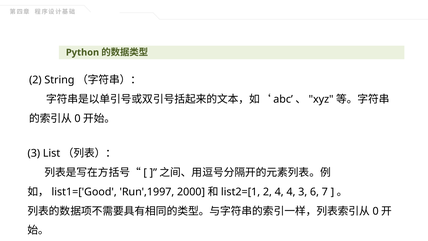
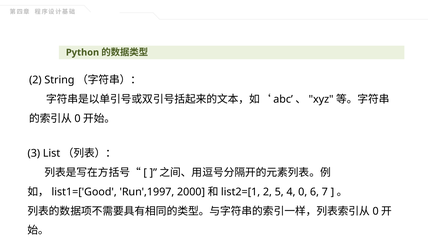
2 4: 4 -> 5 (279, 192)
4 3: 3 -> 0 (303, 192)
